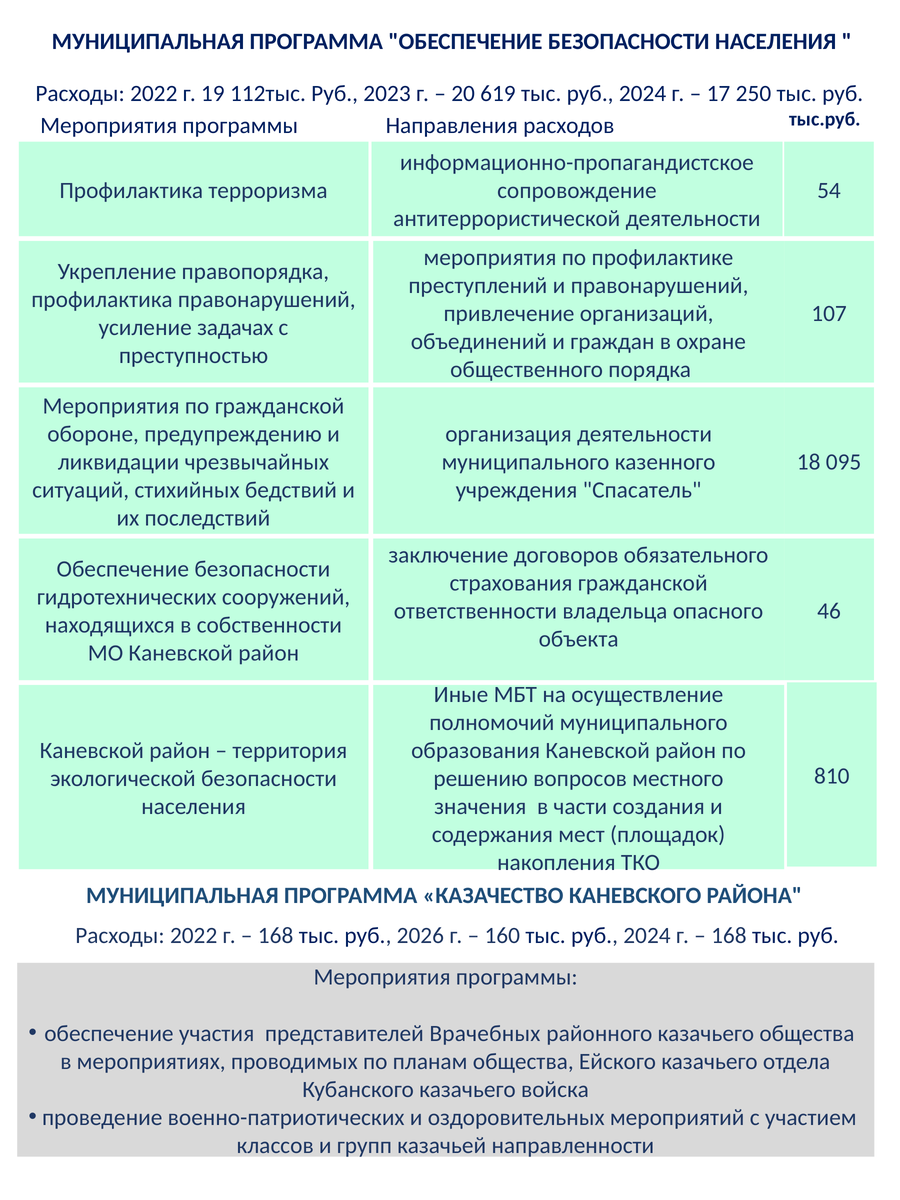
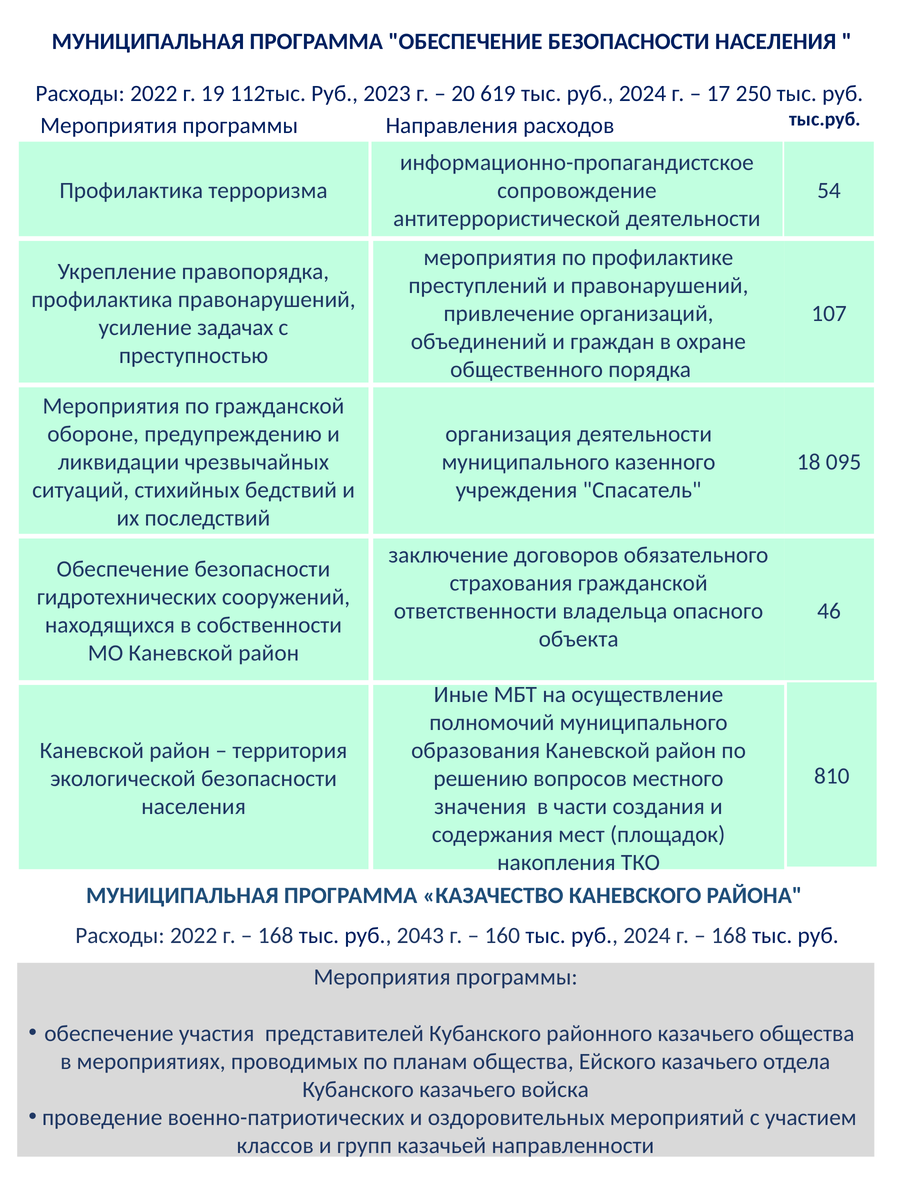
2026: 2026 -> 2043 (420, 936)
представителей Врачебных: Врачебных -> Кубанского (485, 1033)
